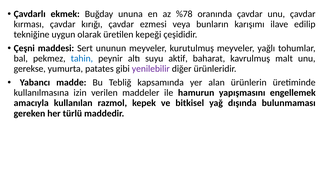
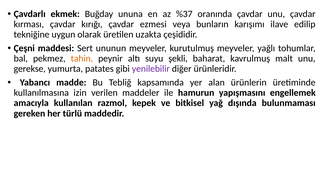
%78: %78 -> %37 (184, 14)
kepeği: kepeği -> uzakta (148, 35)
tahin colour: blue -> orange (82, 59)
aktif: aktif -> şekli (178, 59)
